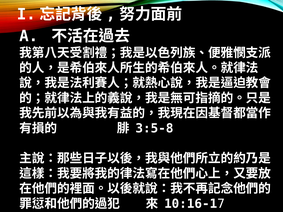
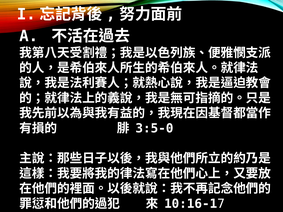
3:5-8: 3:5-8 -> 3:5-0 (154, 128)
